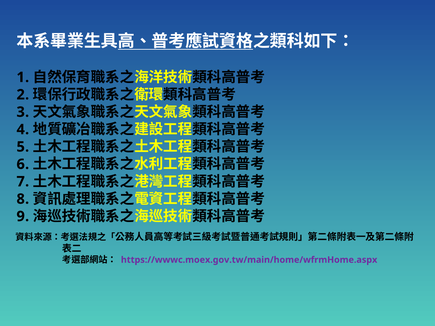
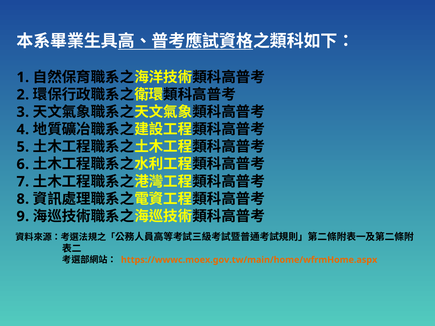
https://wwwc.moex.gov.tw/main/home/wfrmHome.aspx colour: purple -> orange (249, 260)
